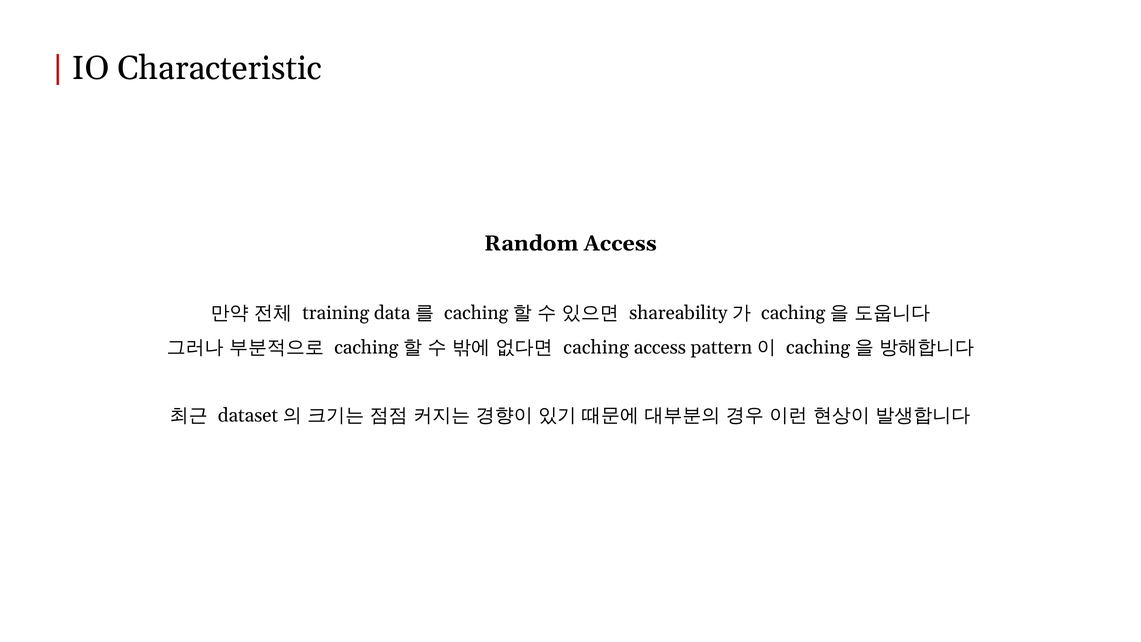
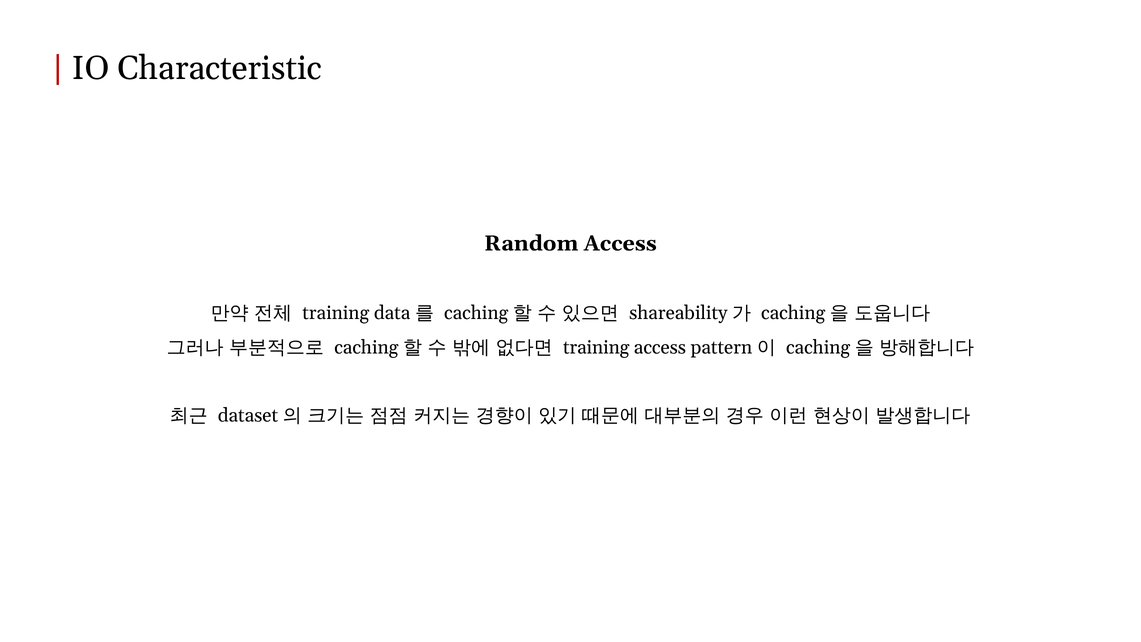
caching: caching -> training (596, 347)
